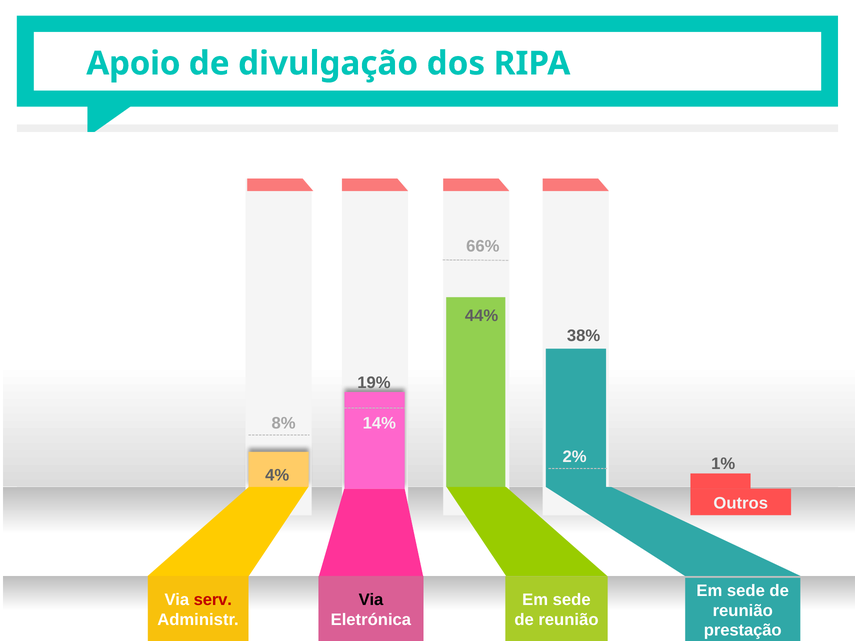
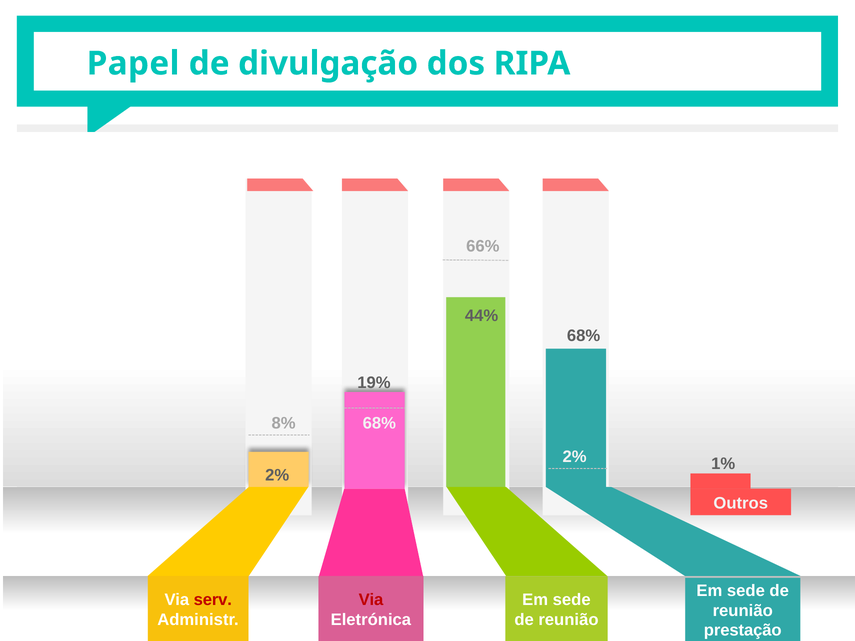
Apoio: Apoio -> Papel (133, 64)
38%: 38% -> 68% (584, 336)
8% 14%: 14% -> 68% (379, 423)
4%: 4% -> 2% (277, 476)
Via colour: black -> red (371, 600)
